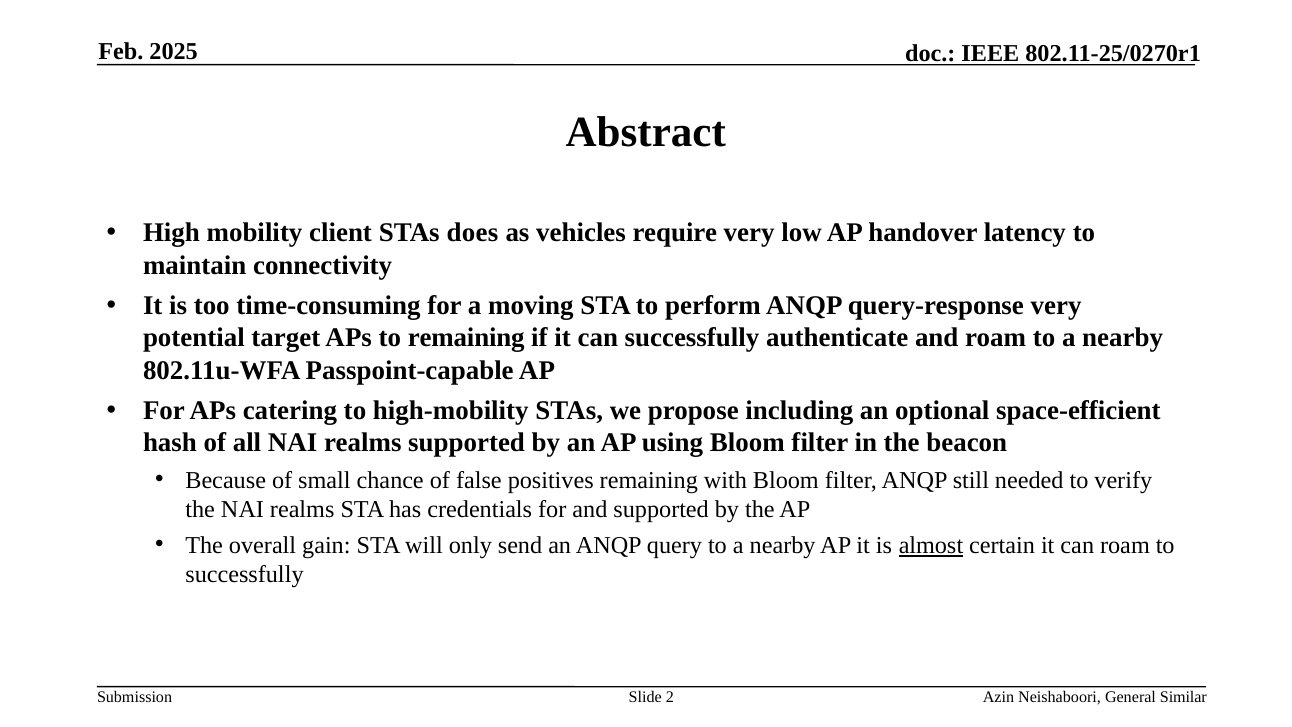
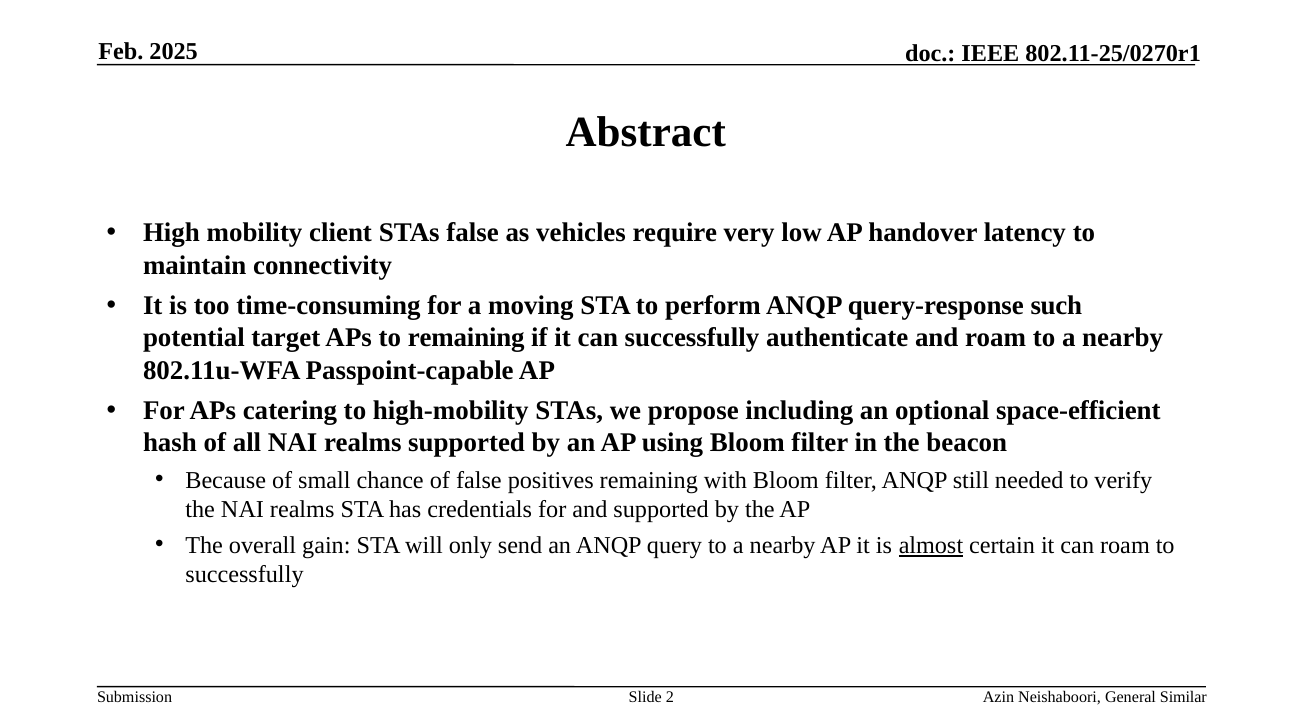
STAs does: does -> false (473, 233)
query-response very: very -> such (1056, 306)
